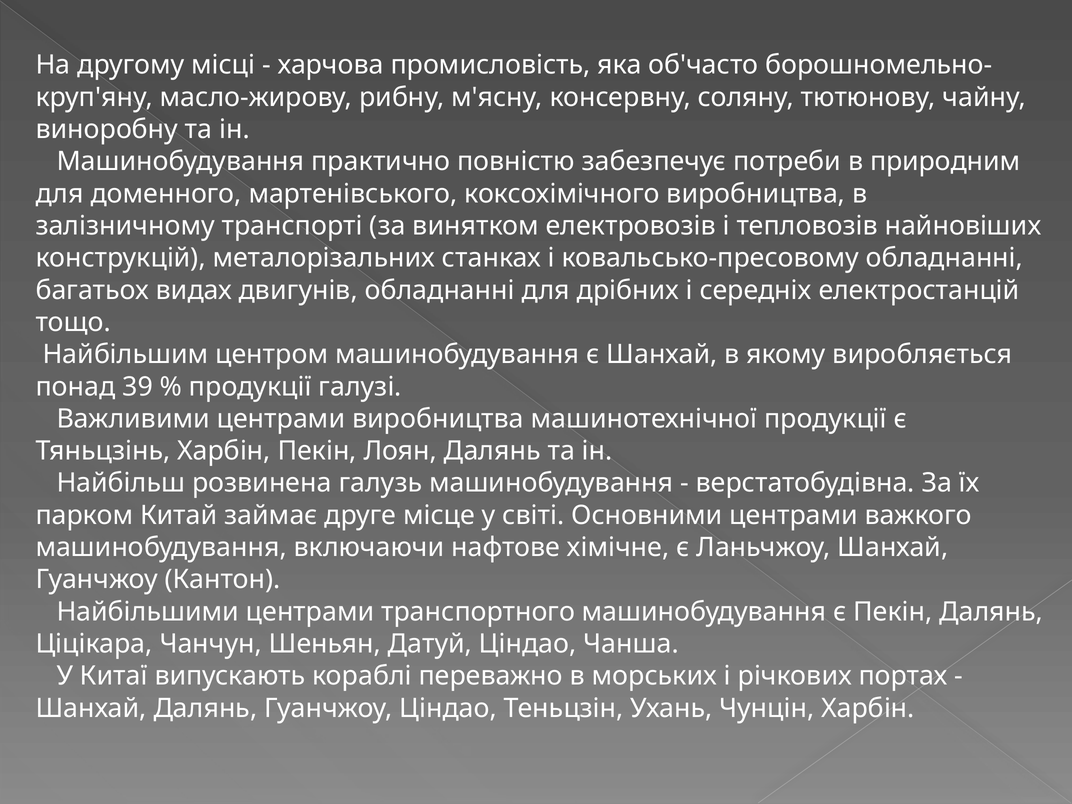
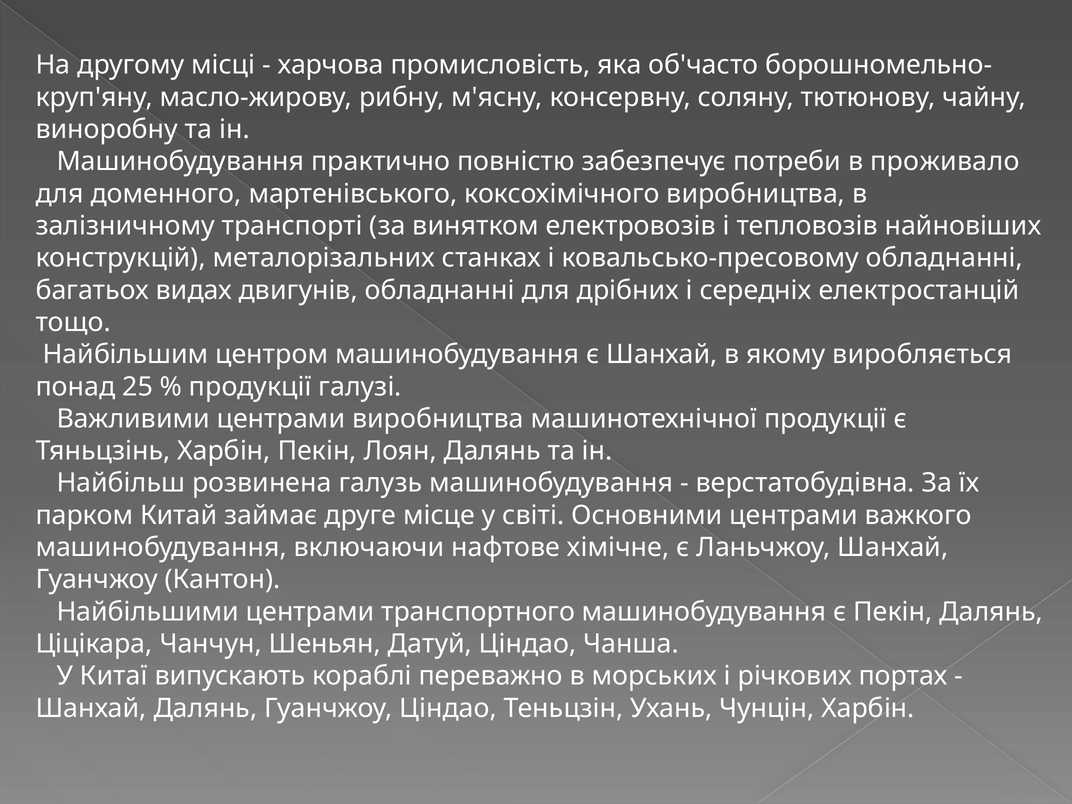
природним: природним -> проживало (945, 162)
39: 39 -> 25 (138, 387)
